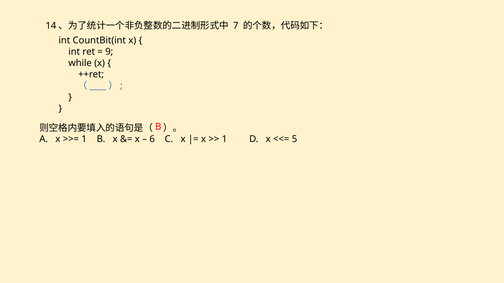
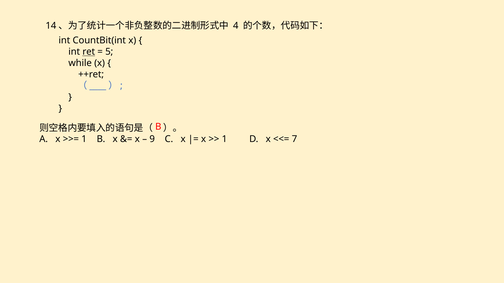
7: 7 -> 4 (236, 26)
ret underline: none -> present (89, 52)
9: 9 -> 5 (109, 52)
6: 6 -> 9 (152, 139)
5: 5 -> 7 (294, 139)
